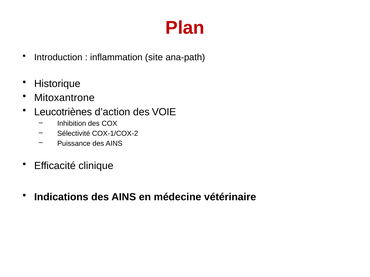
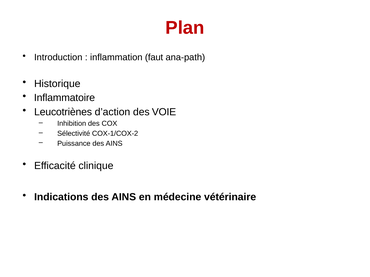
site: site -> faut (154, 57)
Mitoxantrone: Mitoxantrone -> Inflammatoire (64, 98)
